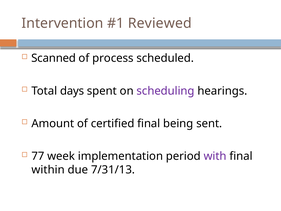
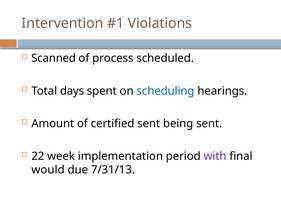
Reviewed: Reviewed -> Violations (160, 23)
scheduling colour: purple -> blue (166, 91)
certified final: final -> sent (149, 123)
77: 77 -> 22 (38, 156)
within: within -> would (48, 170)
